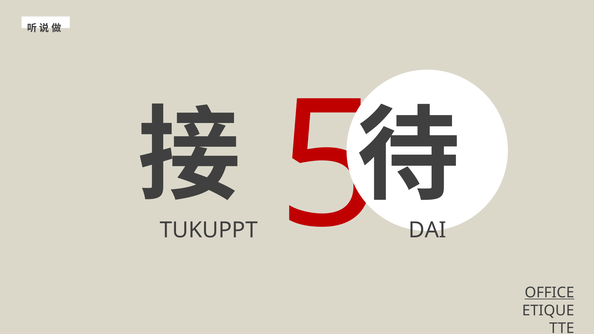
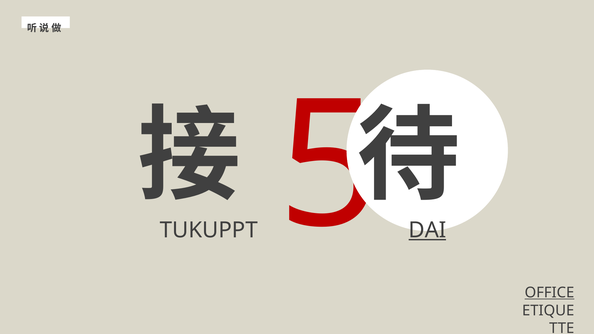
DAI underline: none -> present (427, 230)
